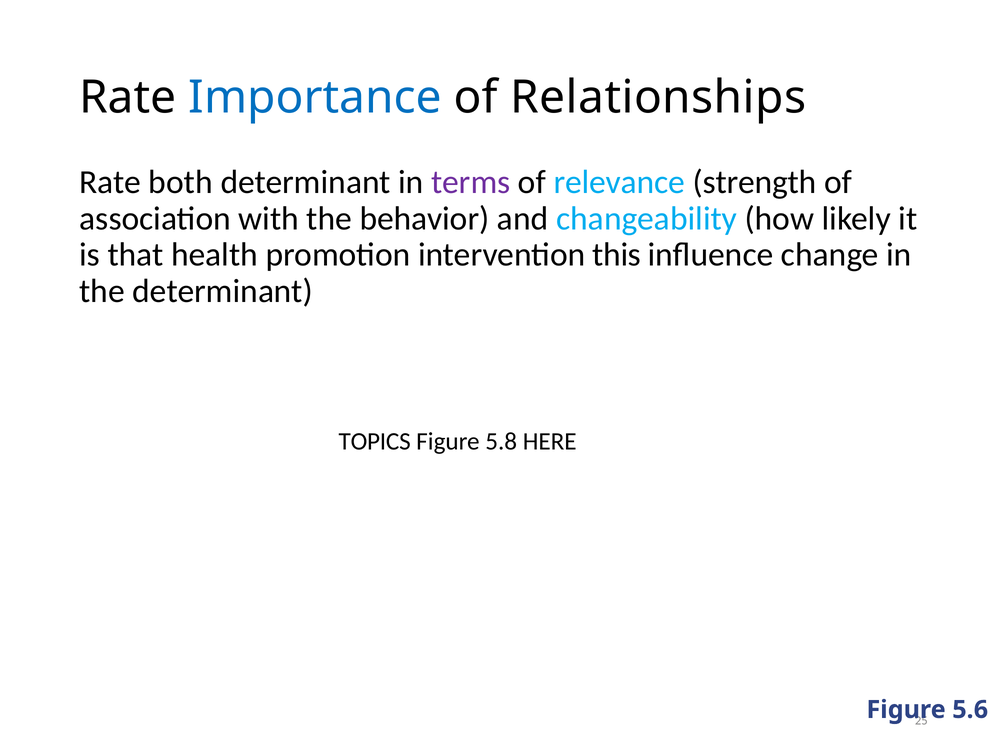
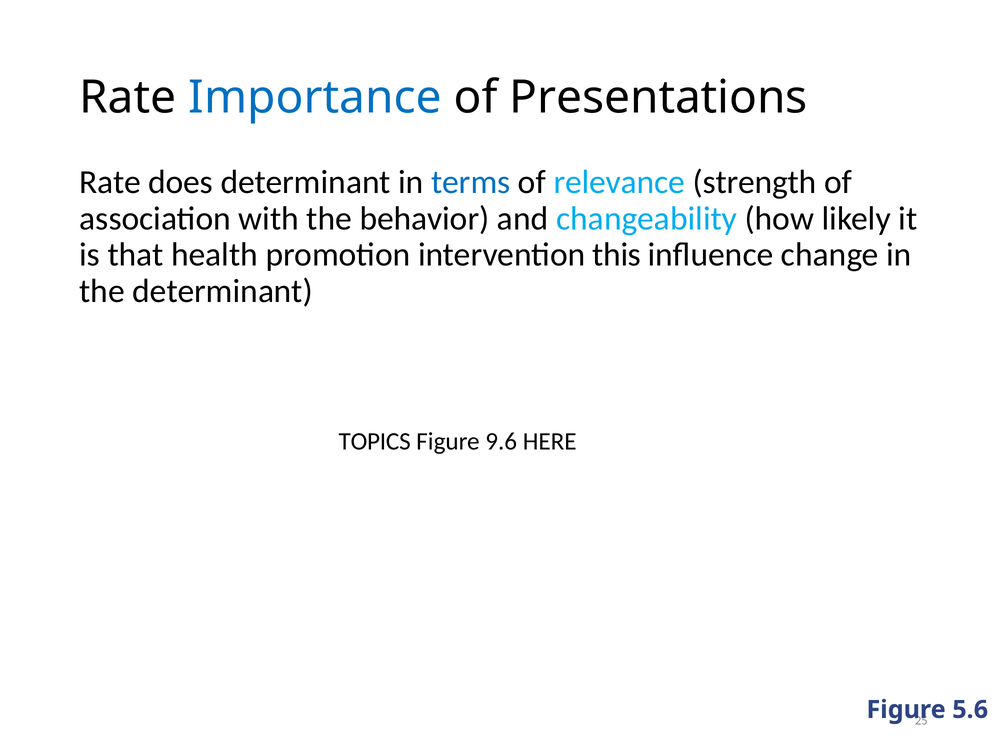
Relationships: Relationships -> Presentations (659, 98)
both: both -> does (181, 182)
terms colour: purple -> blue (471, 182)
5.8: 5.8 -> 9.6 (501, 441)
